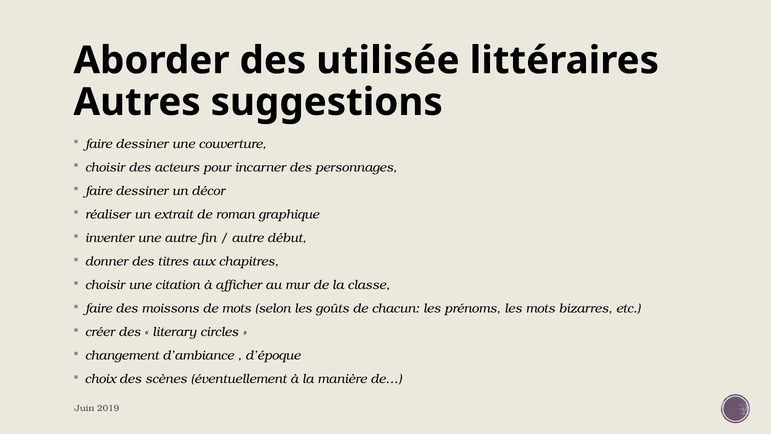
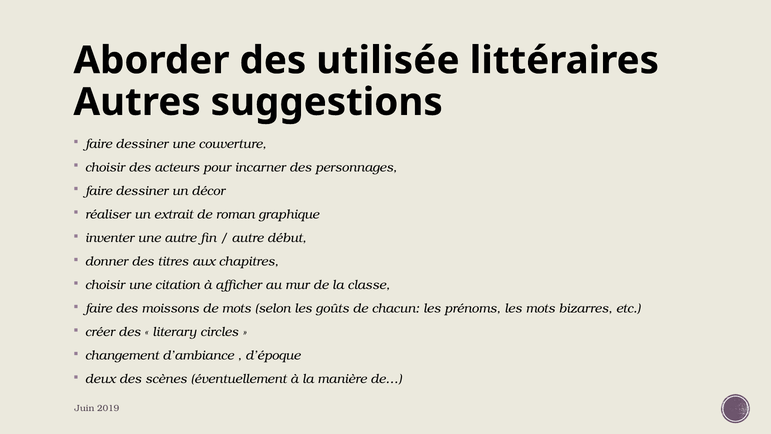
choix: choix -> deux (100, 379)
